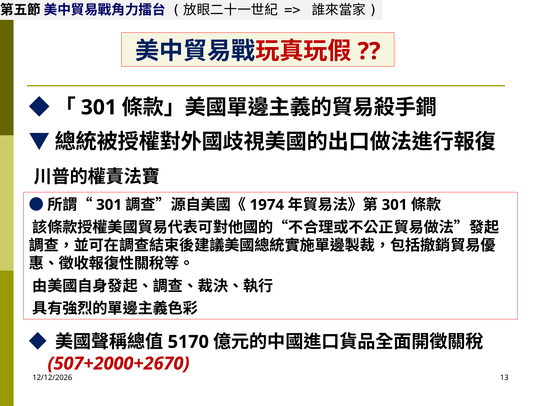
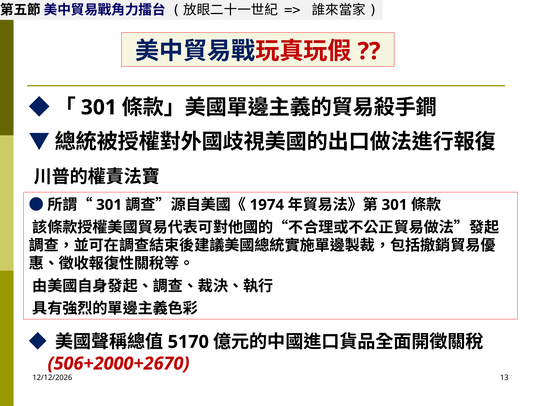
507+2000+2670: 507+2000+2670 -> 506+2000+2670 (119, 363)
